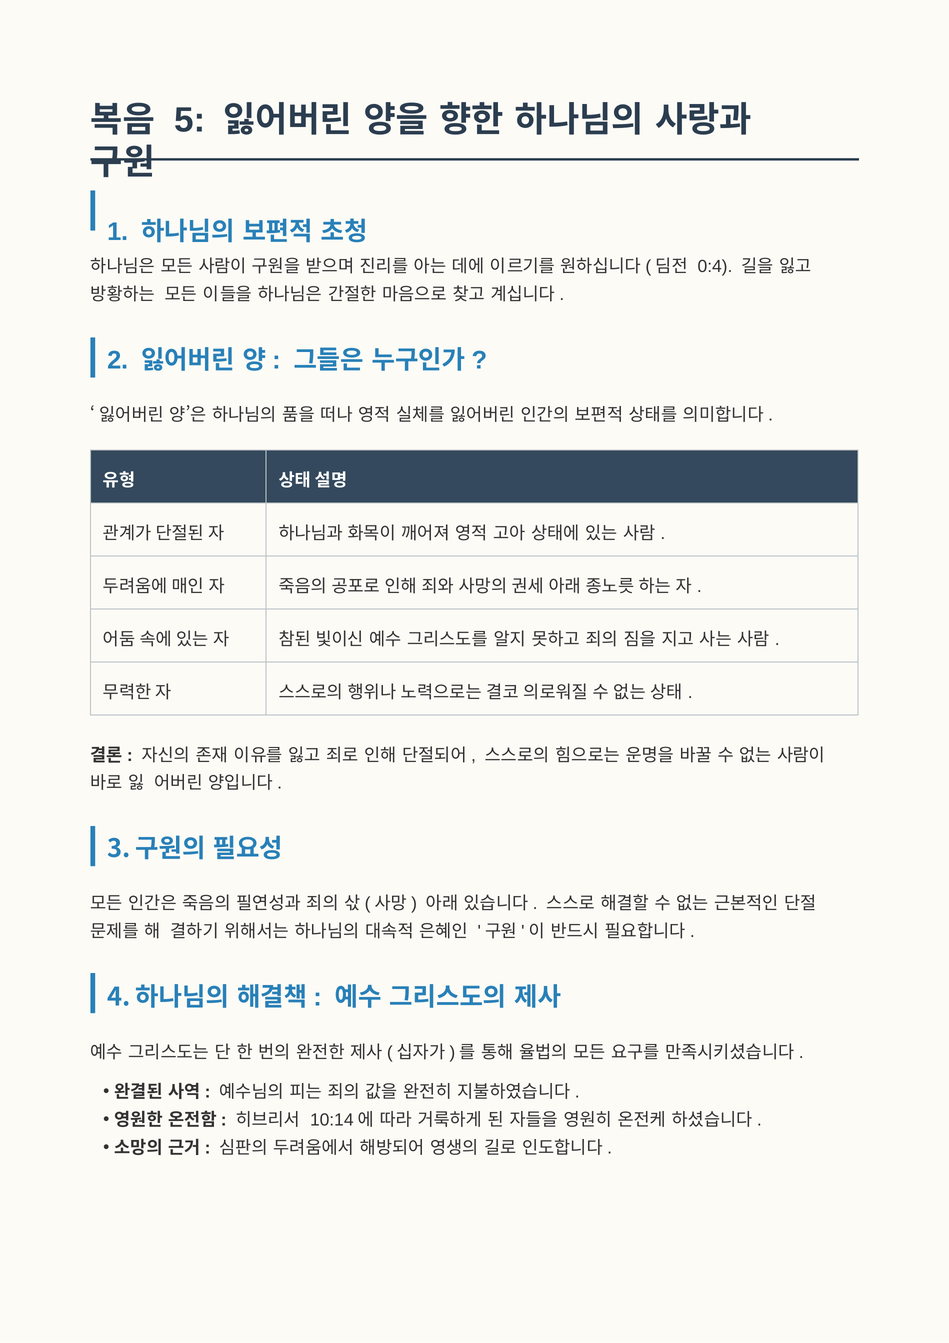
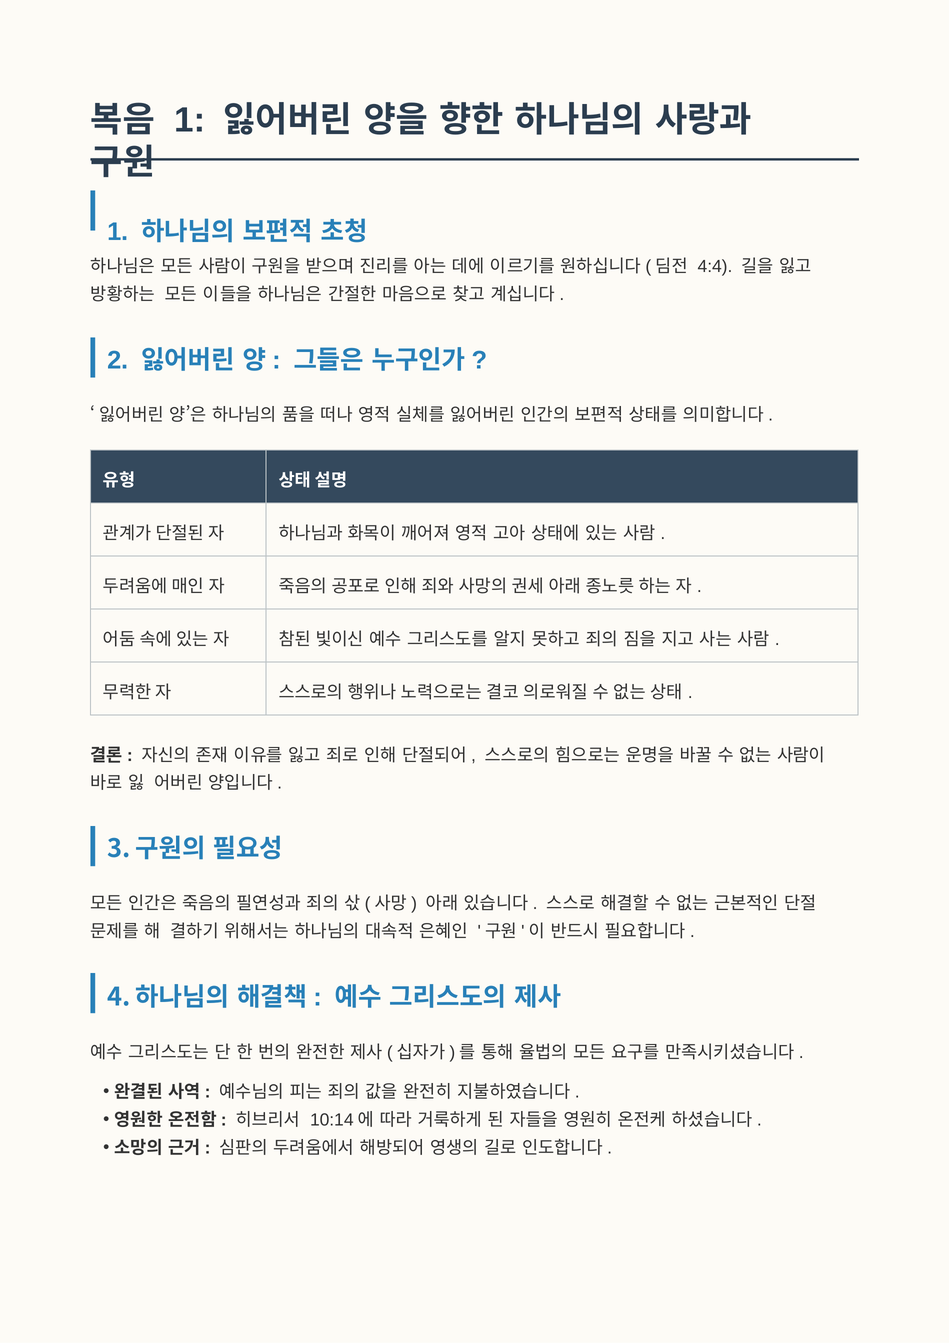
5: 5 -> 1 (190, 120)
0:4: 0:4 -> 4:4 (715, 267)
